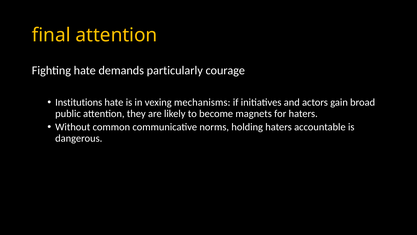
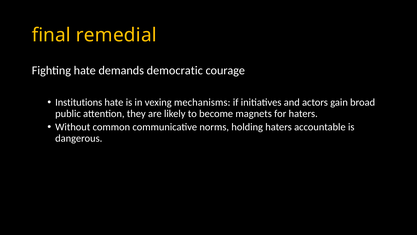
final attention: attention -> remedial (116, 35)
particularly: particularly -> democratic (175, 70)
